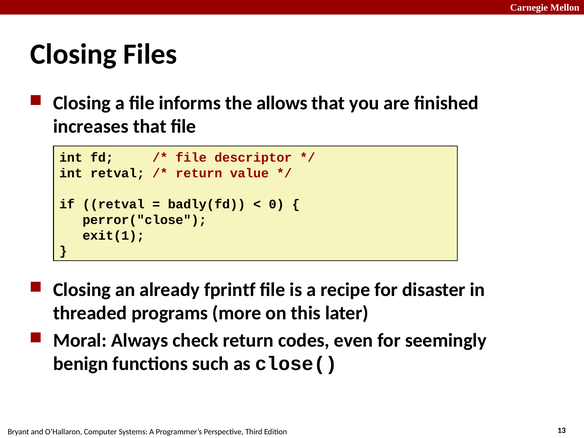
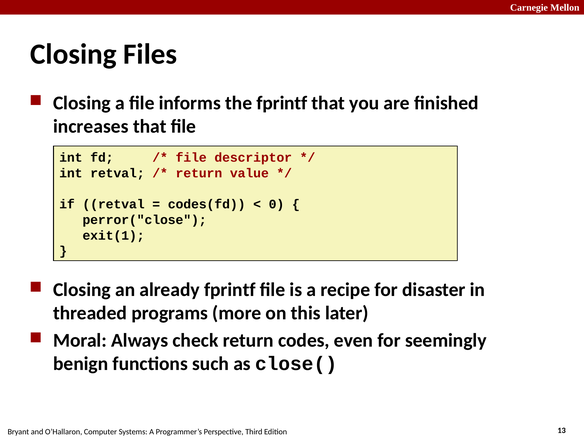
the allows: allows -> fprintf (282, 103)
badly(fd: badly(fd -> codes(fd (207, 204)
